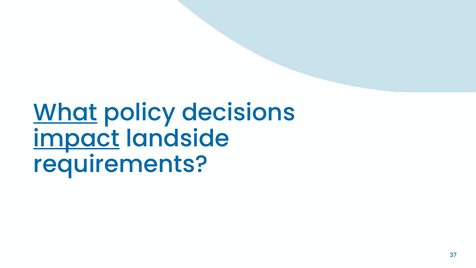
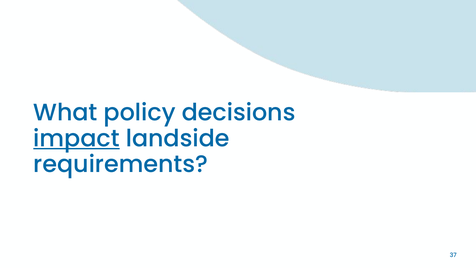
What underline: present -> none (65, 113)
